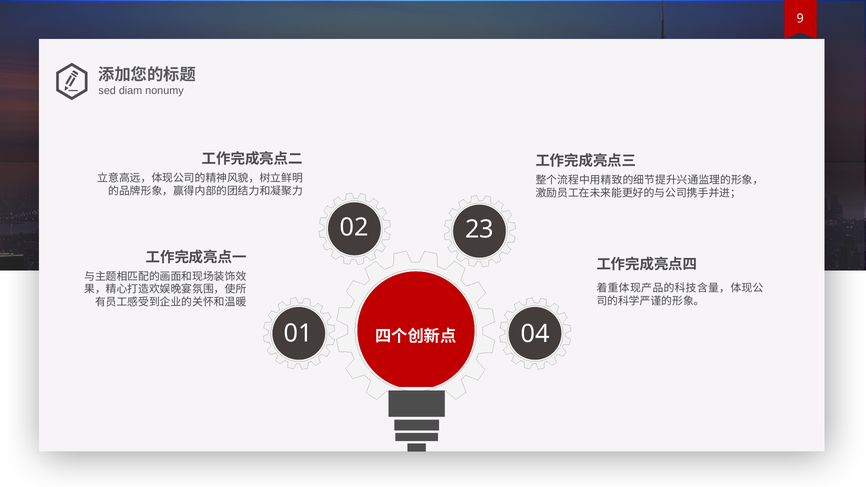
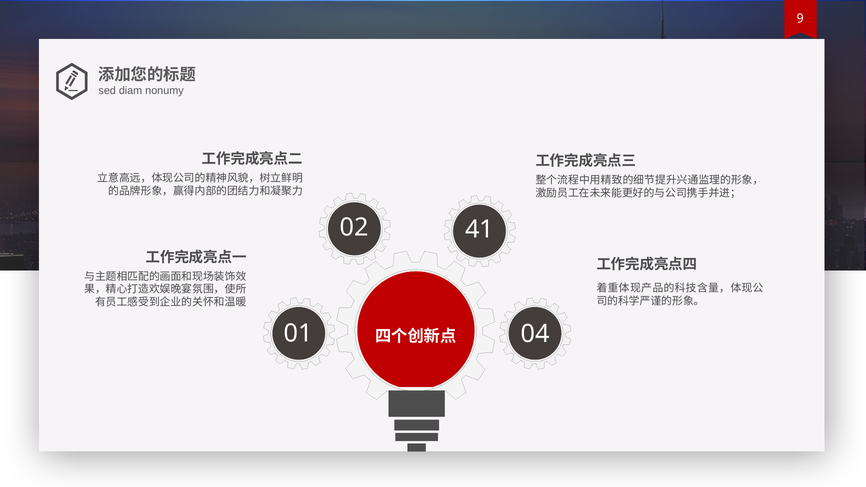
23: 23 -> 41 (480, 230)
